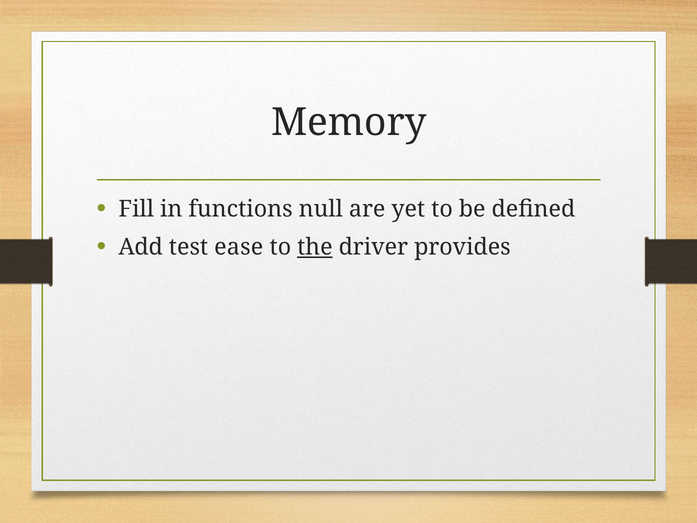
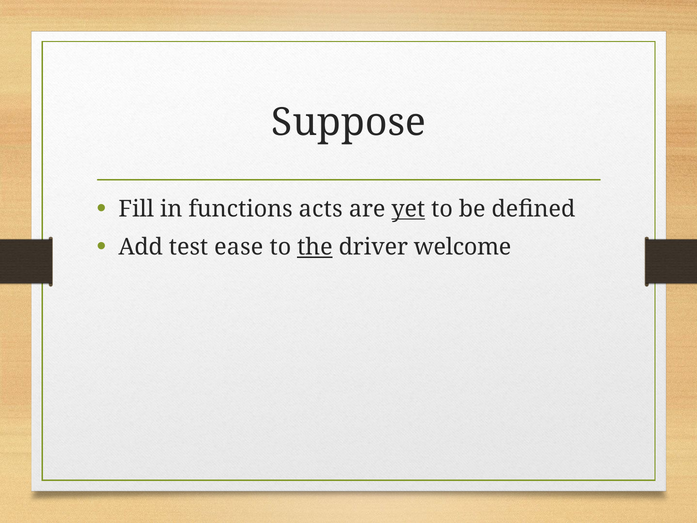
Memory: Memory -> Suppose (349, 122)
null: null -> acts (321, 209)
yet underline: none -> present (408, 209)
provides: provides -> welcome (463, 247)
